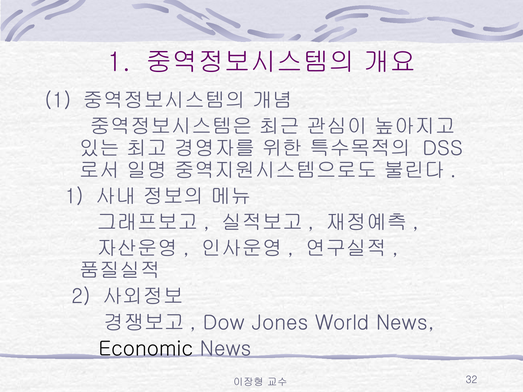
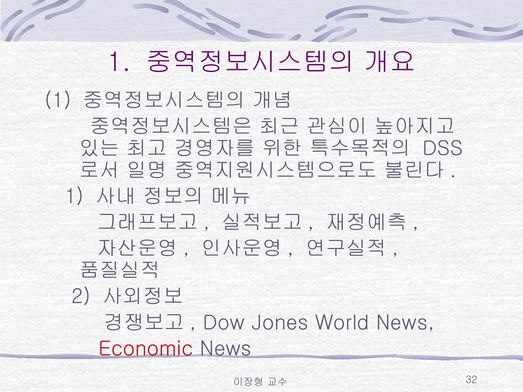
Economic colour: black -> red (146, 349)
